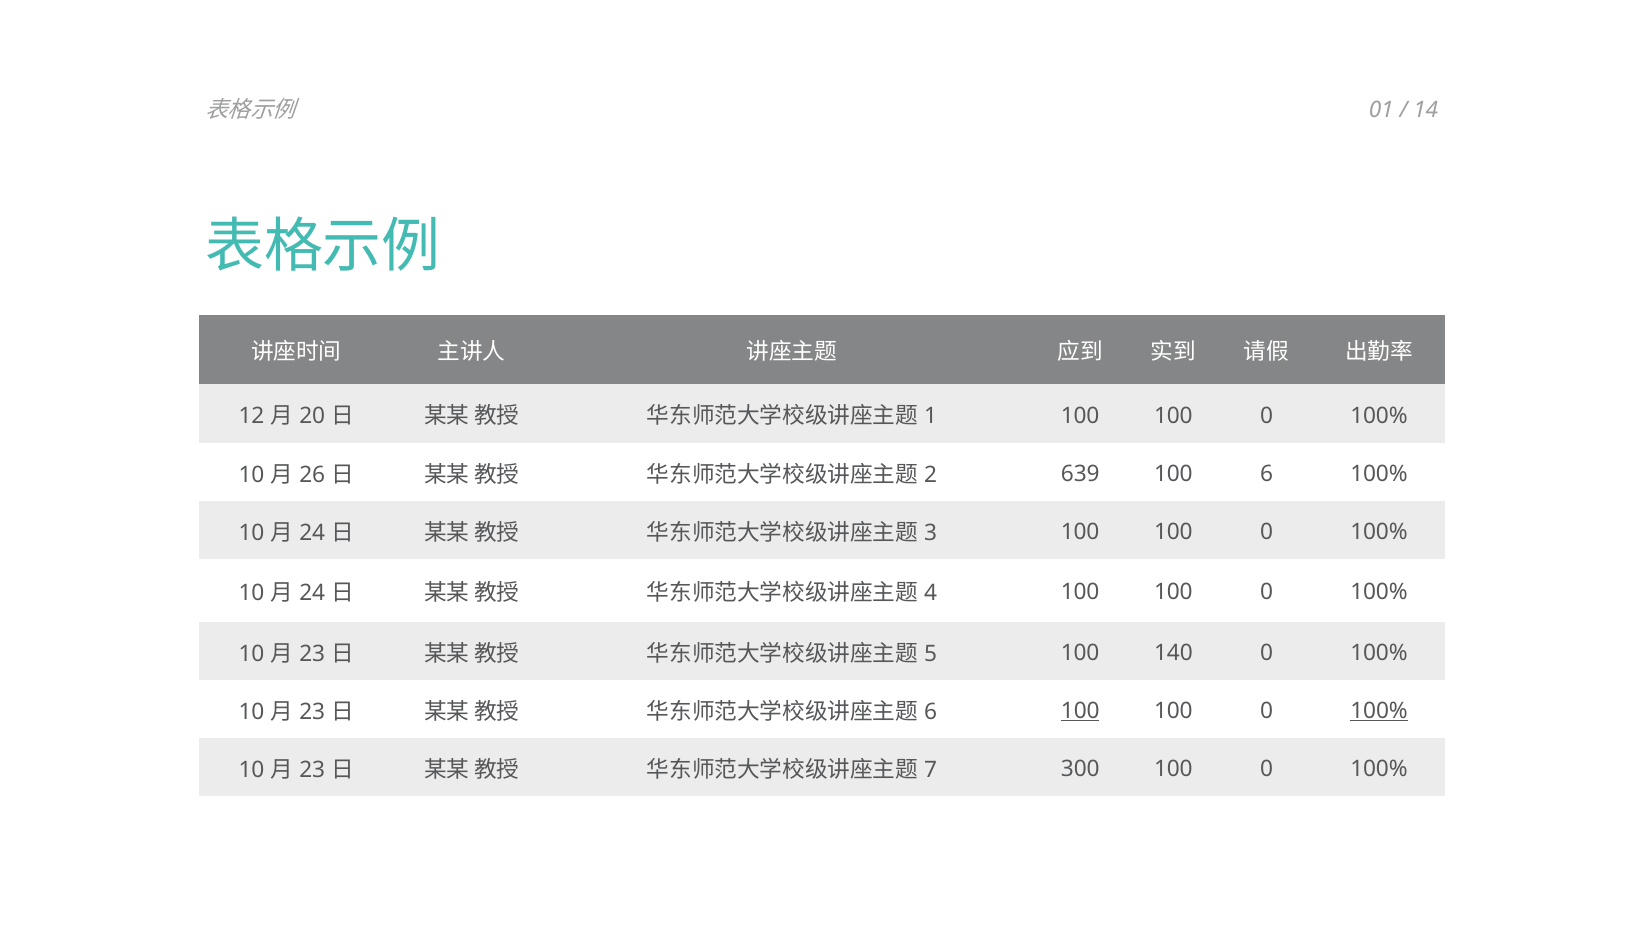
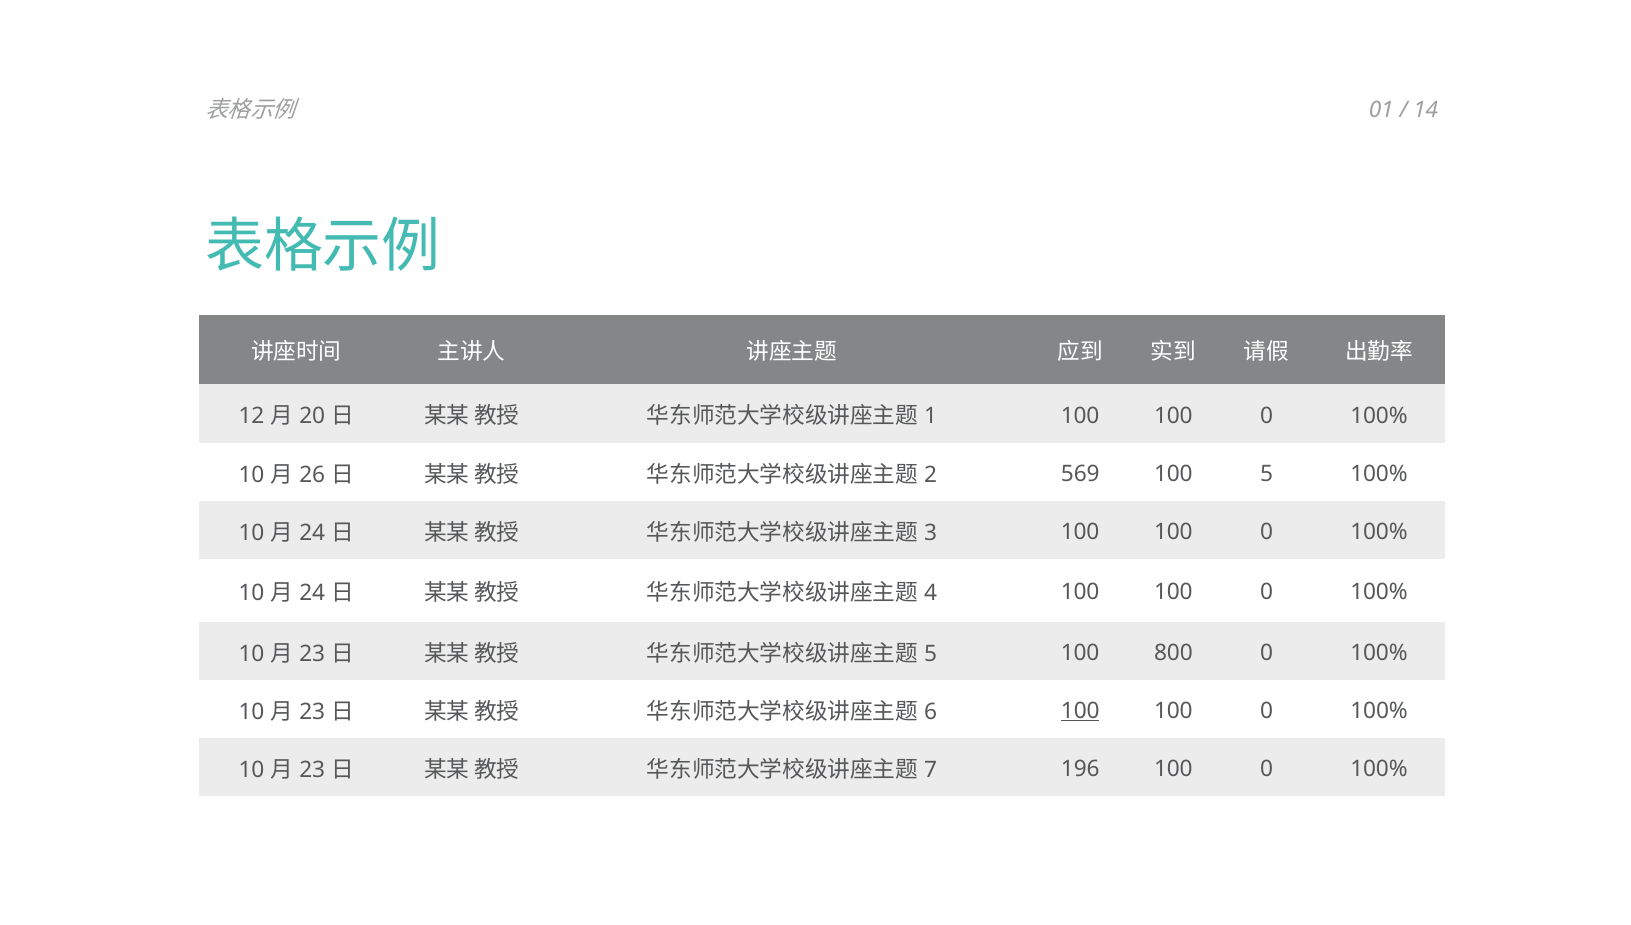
639: 639 -> 569 (1080, 474)
100 6: 6 -> 5 (1267, 474)
140: 140 -> 800 (1173, 653)
100% underline: present -> none (1379, 711)
300: 300 -> 196 (1080, 769)
